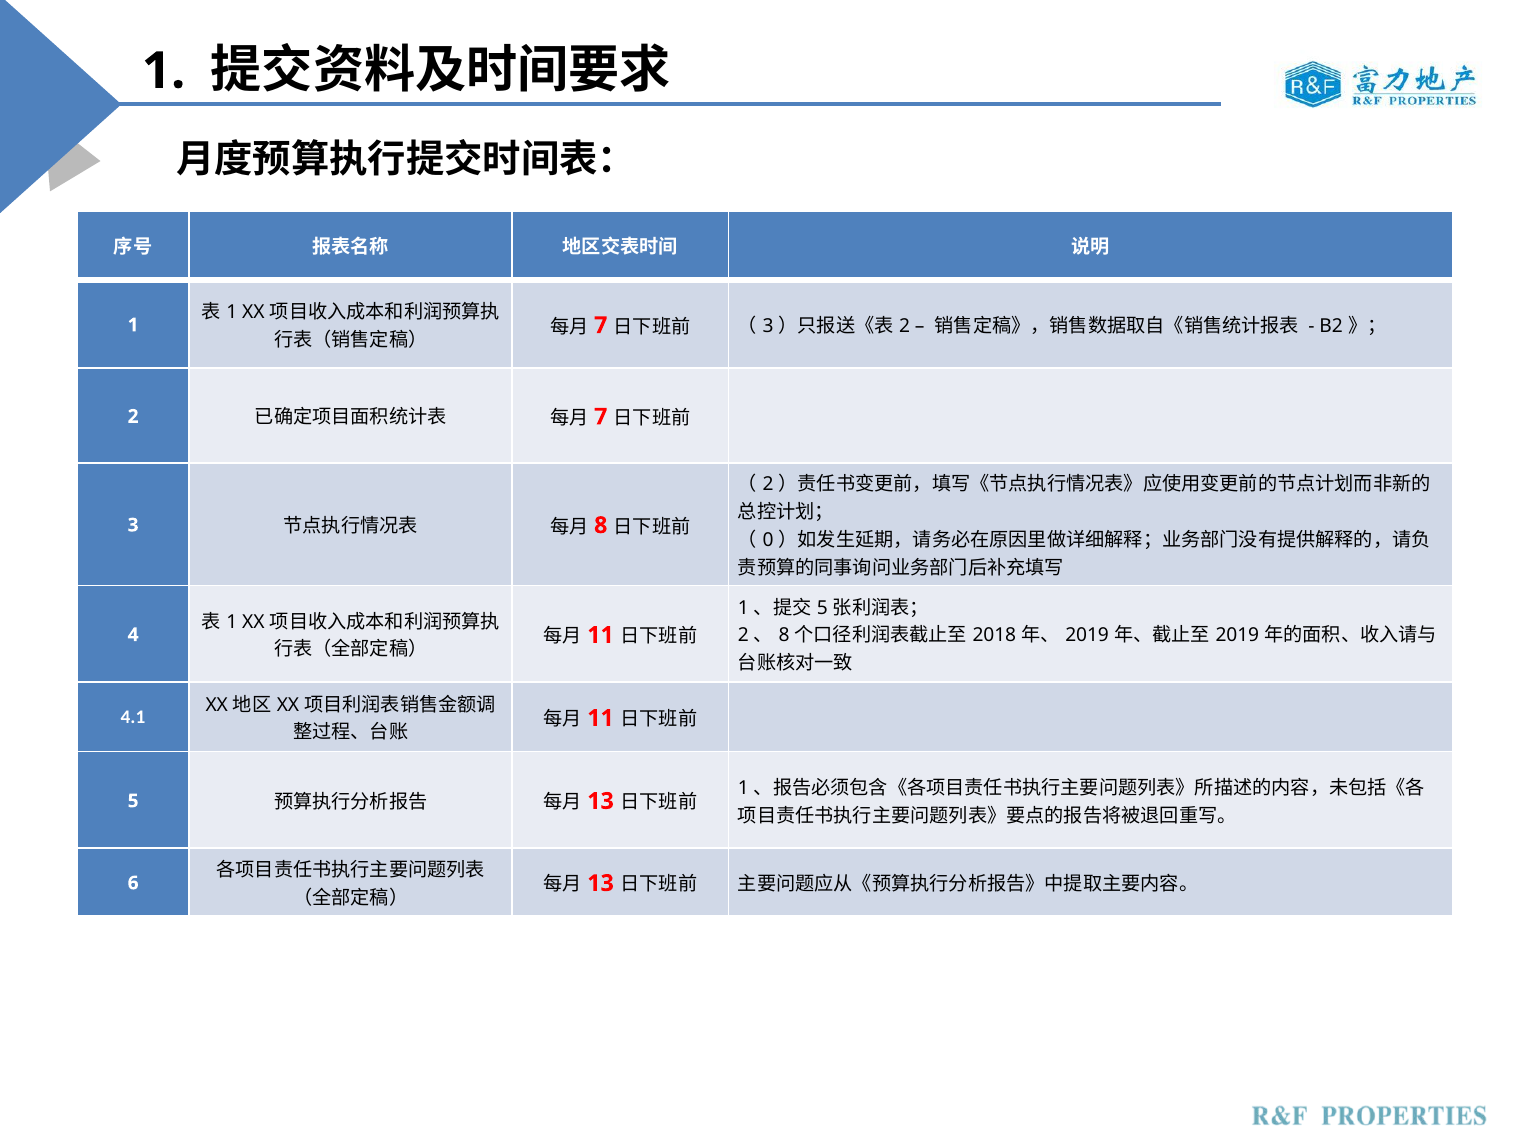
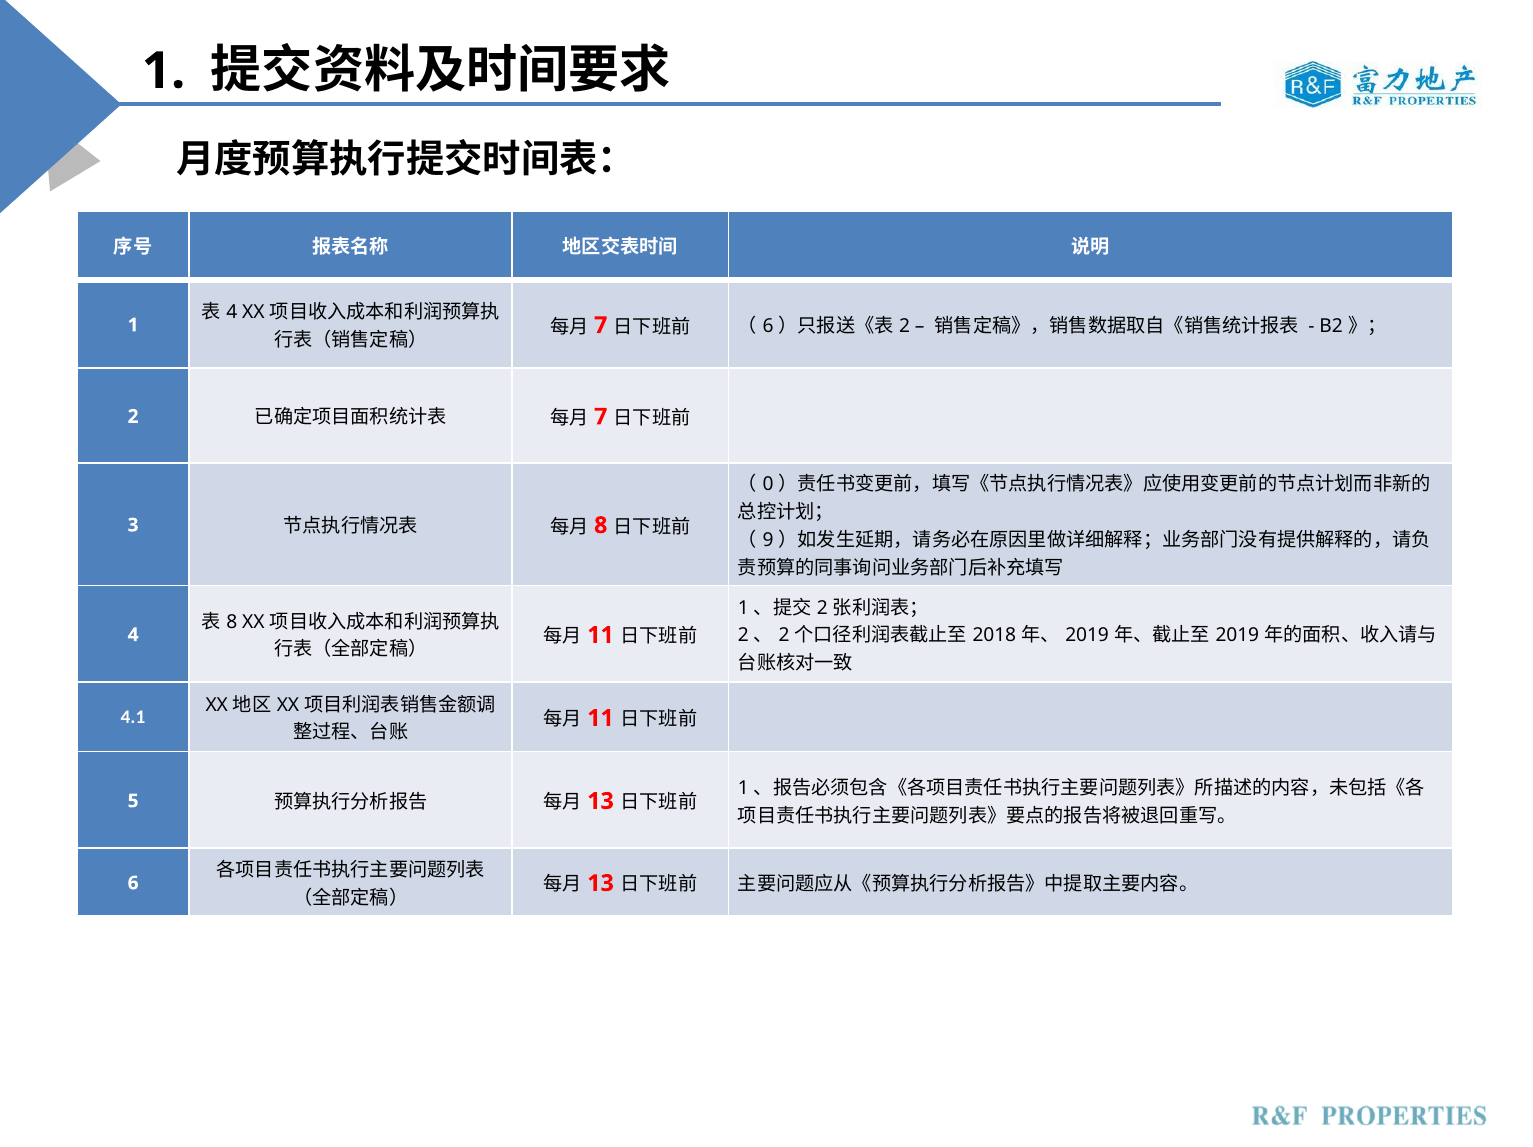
1: 1 -> 4 (232, 312)
3: 3 -> 6 (768, 326)
2: 2 -> 0 (768, 484)
0: 0 -> 9 (768, 540)
5: 5 -> 2 (822, 608)
1: 1 -> 8 (232, 622)
8: 8 -> 2 (784, 635)
